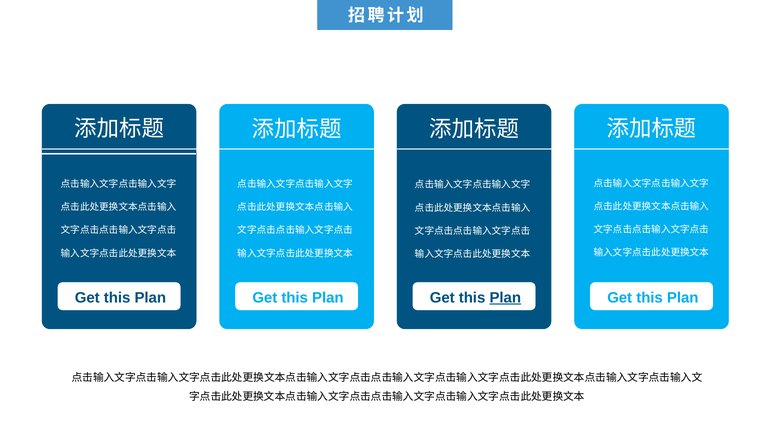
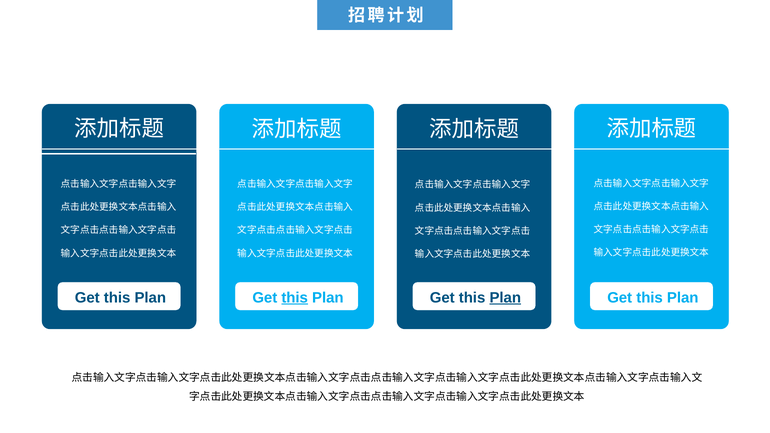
this underline: none -> present (295, 298)
